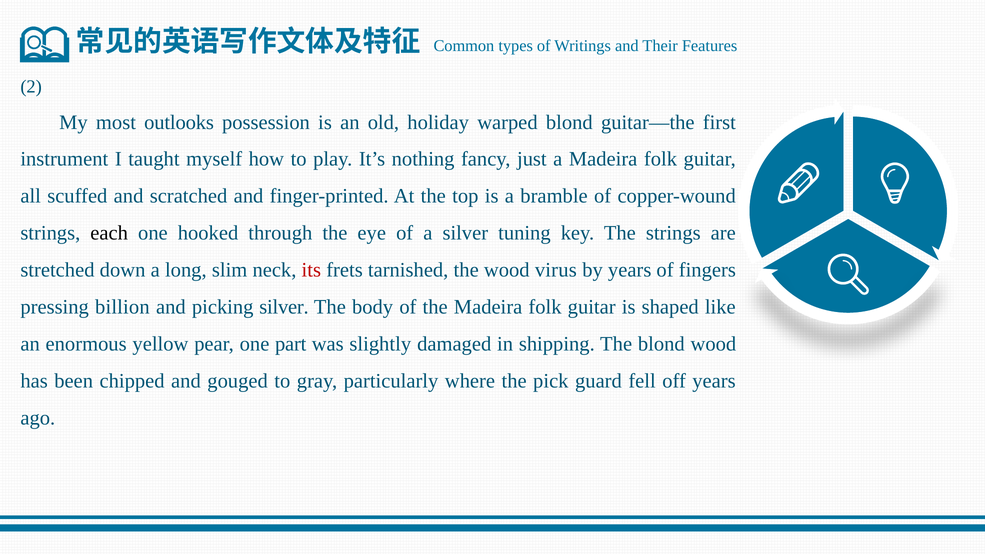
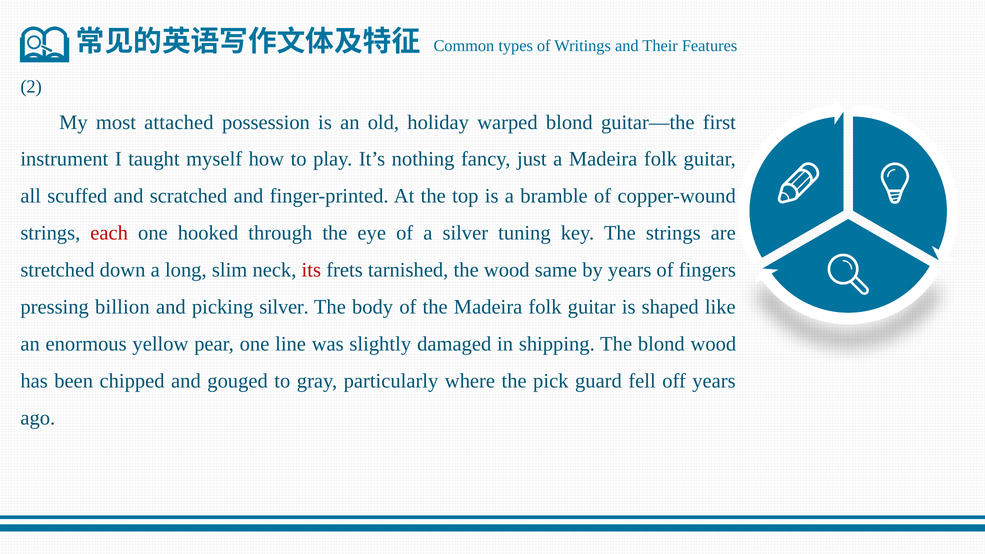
outlooks: outlooks -> attached (179, 122)
each colour: black -> red (109, 233)
virus: virus -> same (556, 270)
part: part -> line (291, 344)
